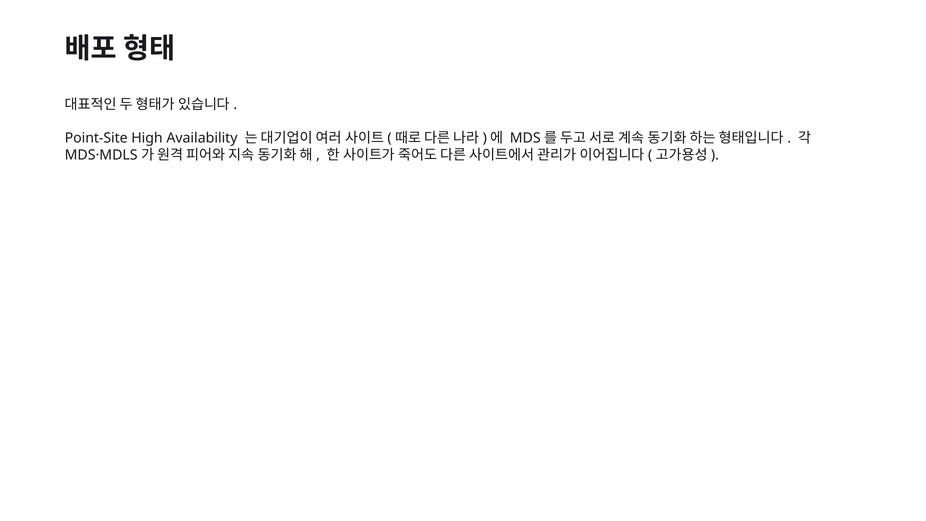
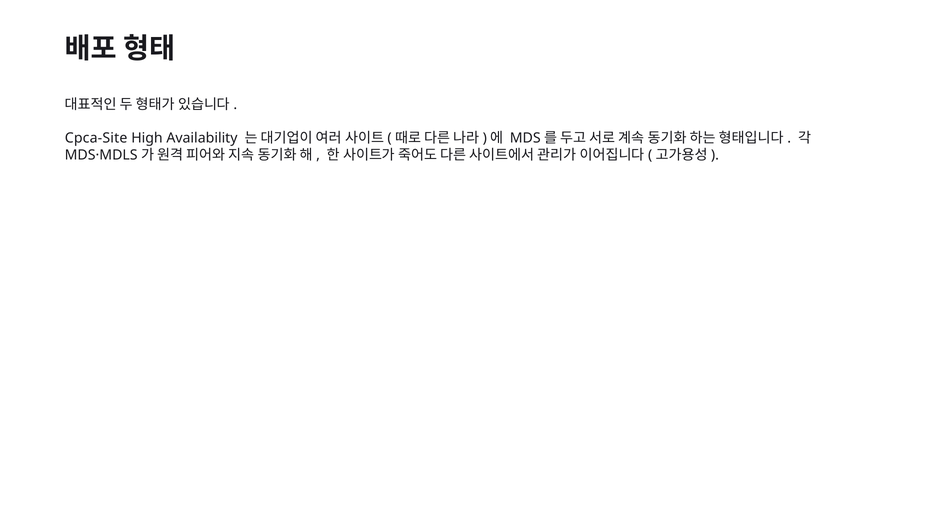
Point-Site: Point-Site -> Cpca-Site (96, 138)
